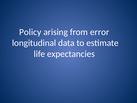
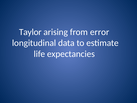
Policy: Policy -> Taylor (30, 32)
